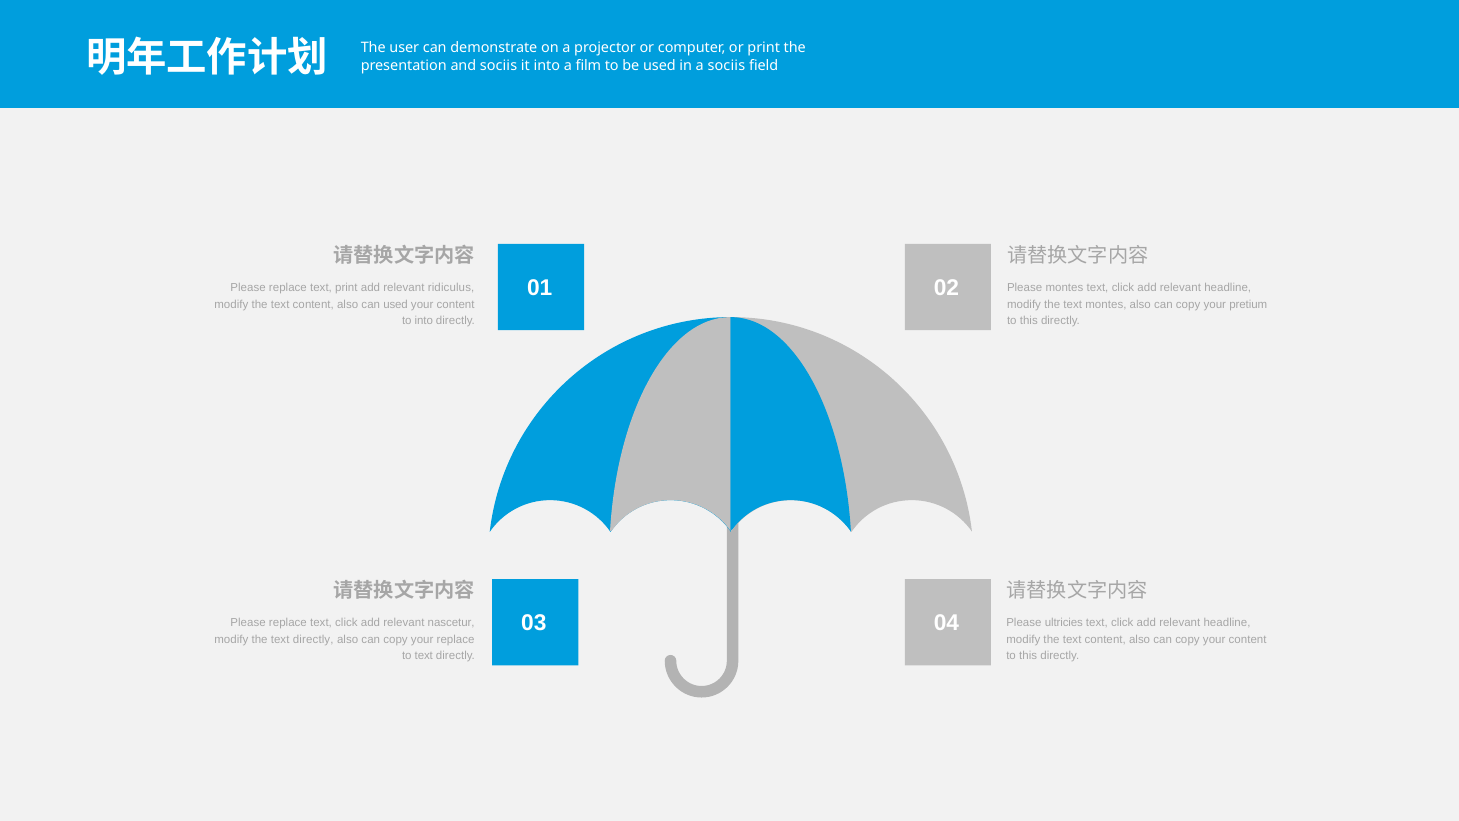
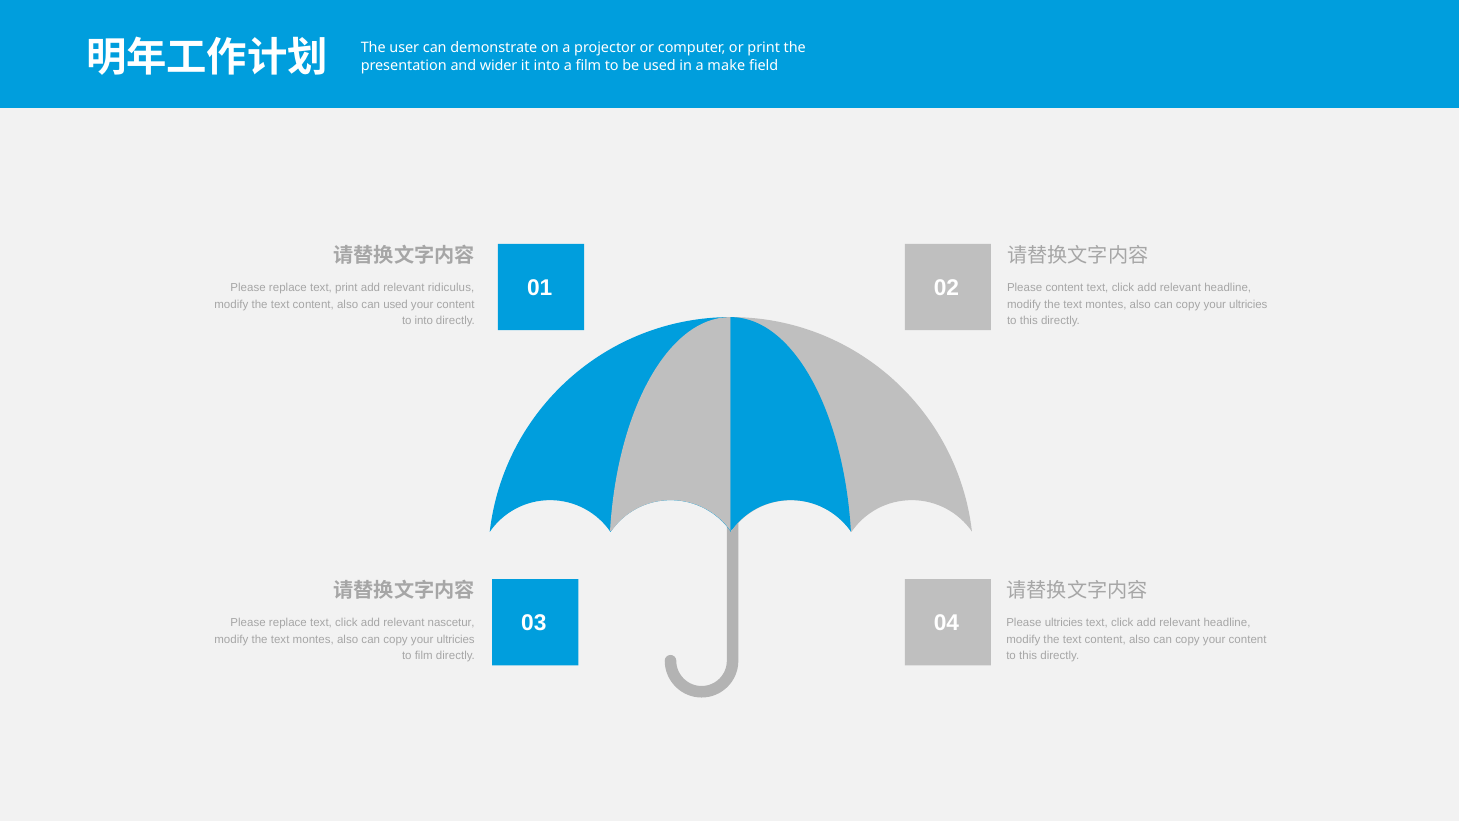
and sociis: sociis -> wider (499, 65)
a sociis: sociis -> make (726, 65)
Please montes: montes -> content (1064, 288)
pretium: pretium -> ultricies (1248, 304)
directly: directly -> montes (313, 639)
replace: replace -> ultricies (456, 639)
to text: text -> film (424, 656)
